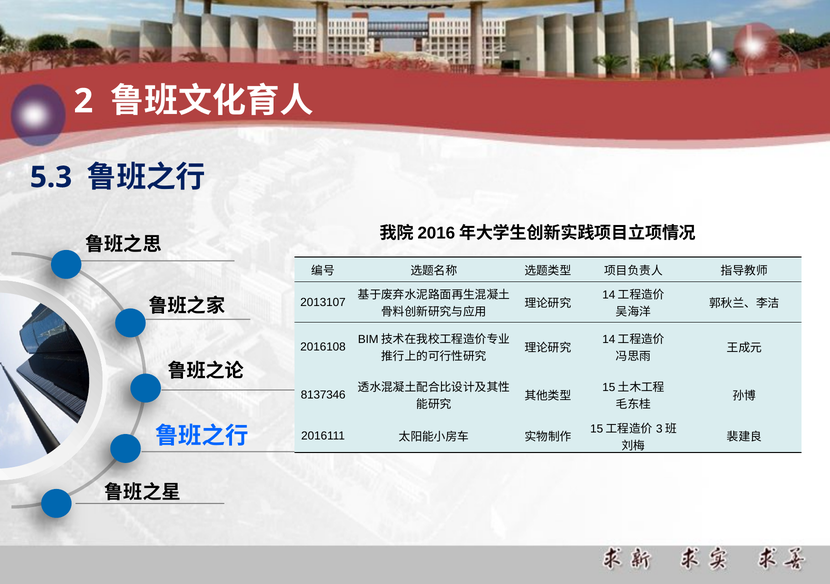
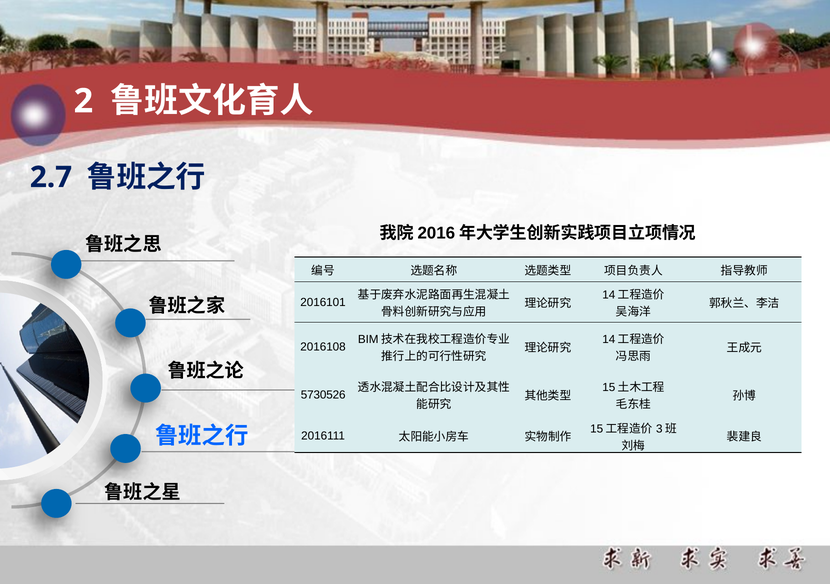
5.3: 5.3 -> 2.7 (51, 177)
2013107: 2013107 -> 2016101 (323, 302)
8137346: 8137346 -> 5730526 (323, 394)
